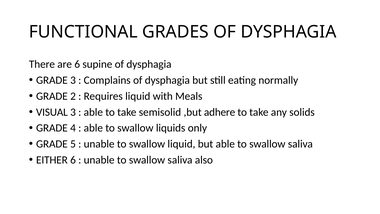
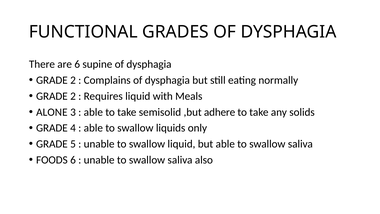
3: 3 -> 2 (73, 80)
VISUAL: VISUAL -> ALONE (52, 112)
EITHER: EITHER -> FOODS (52, 160)
